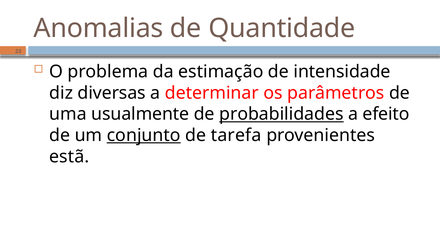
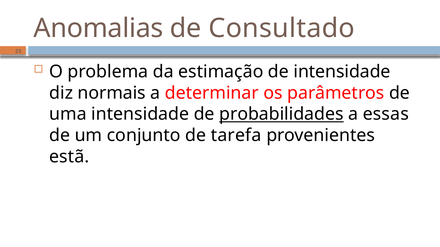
Quantidade: Quantidade -> Consultado (282, 28)
diversas: diversas -> normais (112, 93)
uma usualmente: usualmente -> intensidade (140, 114)
efeito: efeito -> essas (386, 114)
conjunto underline: present -> none (144, 136)
